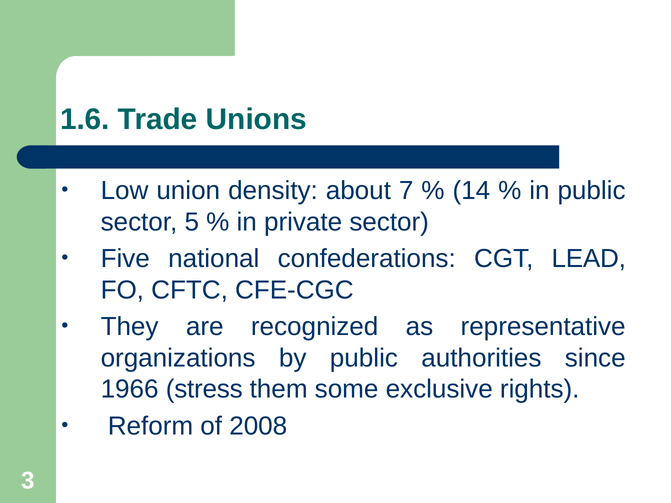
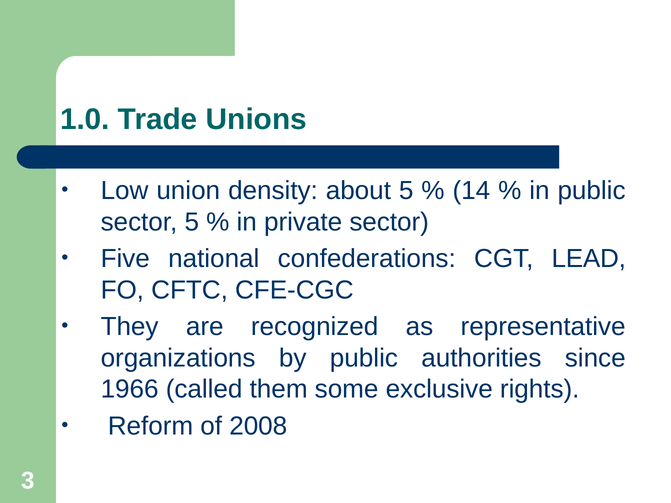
1.6: 1.6 -> 1.0 (85, 119)
about 7: 7 -> 5 (406, 191)
stress: stress -> called (204, 389)
